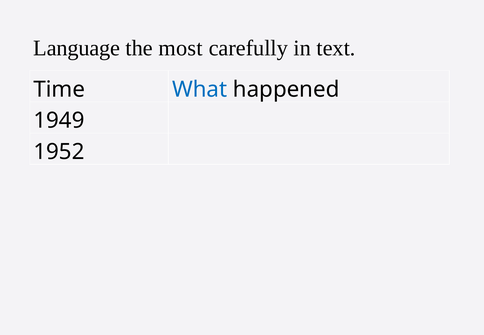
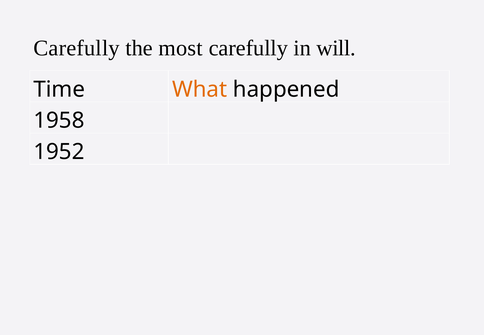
Language: Language -> Carefully (77, 48)
text: text -> will (336, 48)
What colour: blue -> orange (200, 89)
1949: 1949 -> 1958 (59, 121)
